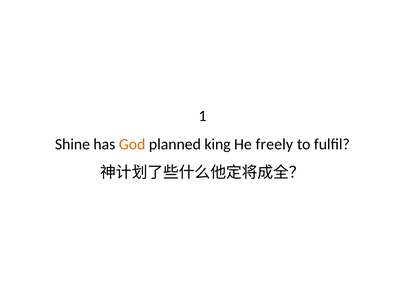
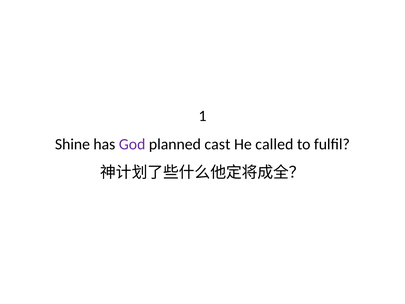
God colour: orange -> purple (132, 144)
king: king -> cast (217, 144)
freely: freely -> called (274, 144)
